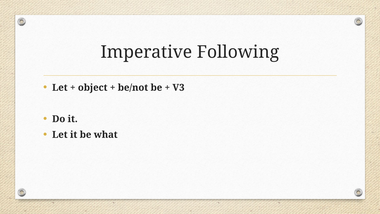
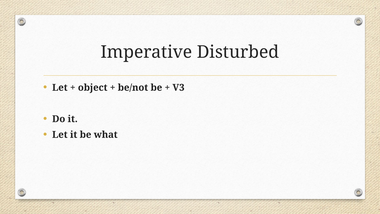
Following: Following -> Disturbed (238, 52)
